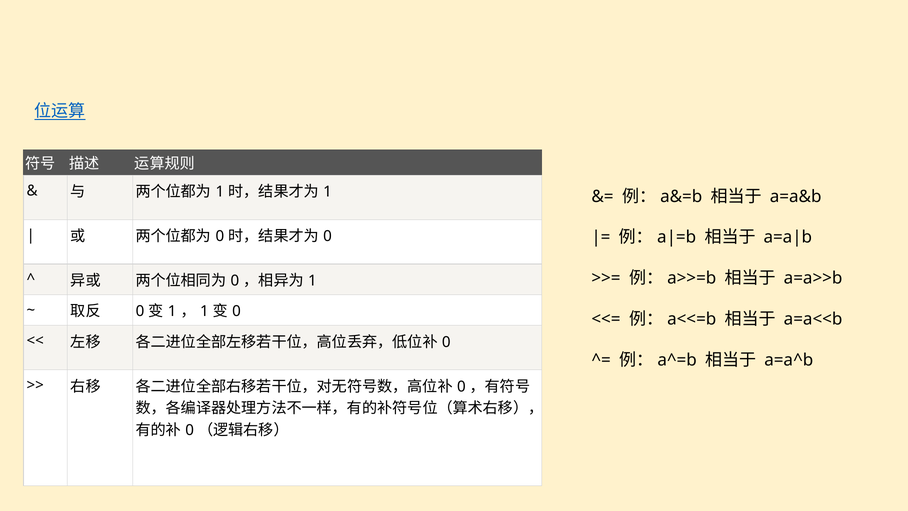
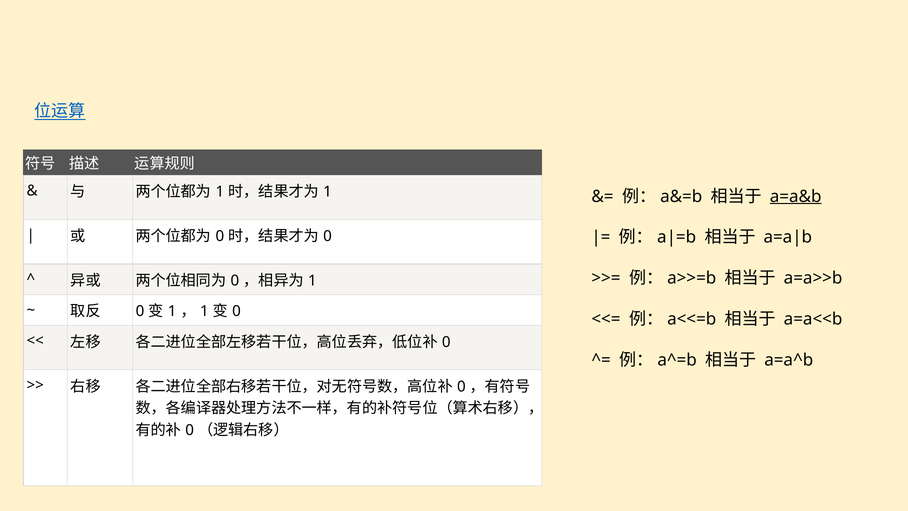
a=a&b underline: none -> present (796, 196)
